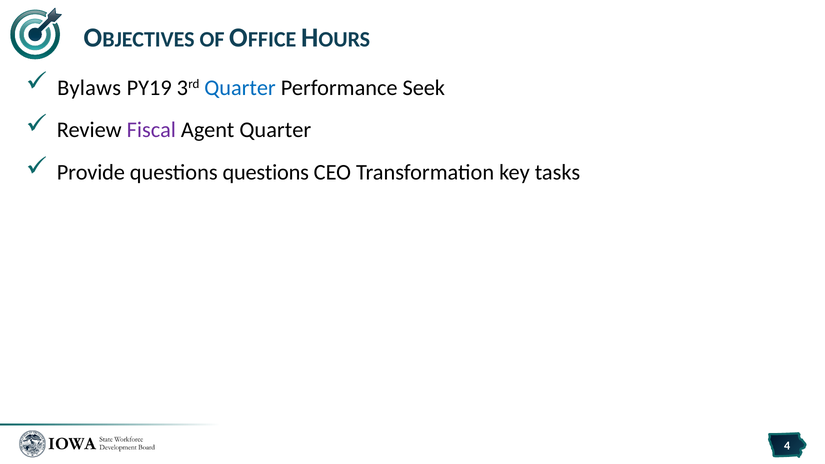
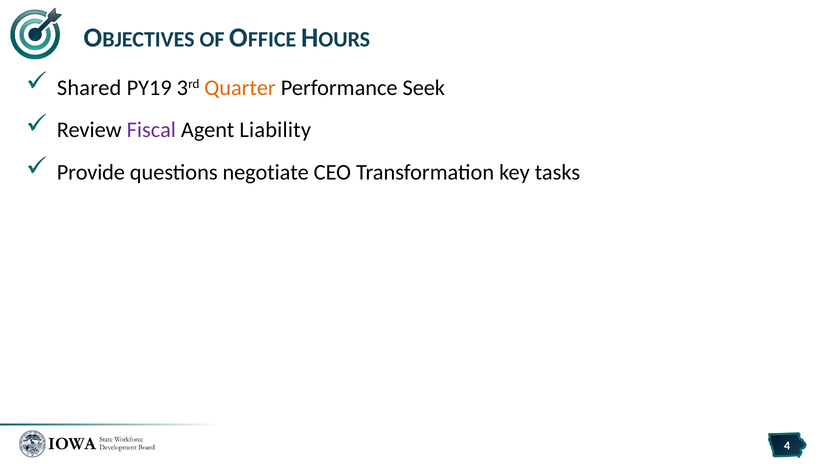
Bylaws: Bylaws -> Shared (89, 88)
Quarter colour: blue -> orange (240, 88)
Agent Quarter: Quarter -> Liability (275, 130)
questions questions: questions -> negotiate (266, 172)
